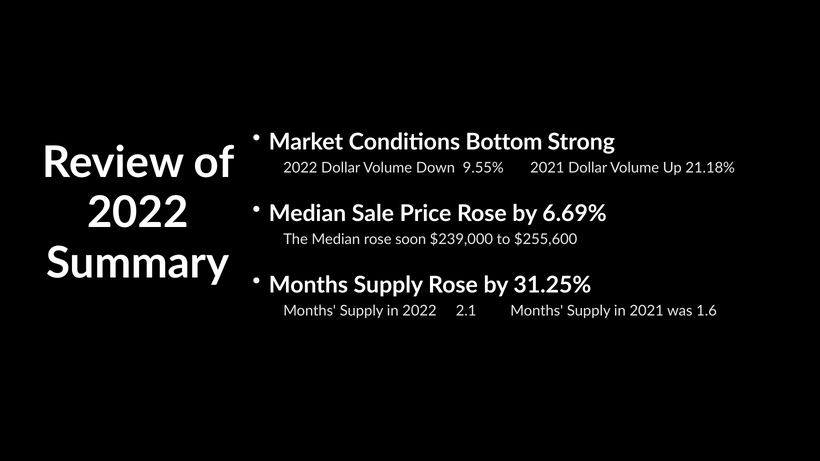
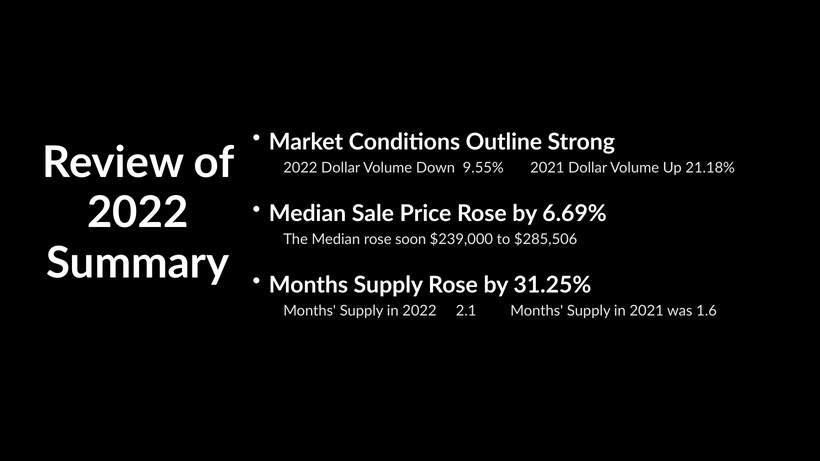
Bottom: Bottom -> Outline (504, 142)
$255,600: $255,600 -> $285,506 (546, 240)
